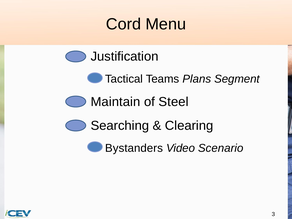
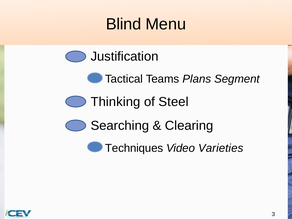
Cord: Cord -> Blind (124, 24)
Maintain: Maintain -> Thinking (116, 102)
Bystanders: Bystanders -> Techniques (134, 148)
Scenario: Scenario -> Varieties (221, 148)
